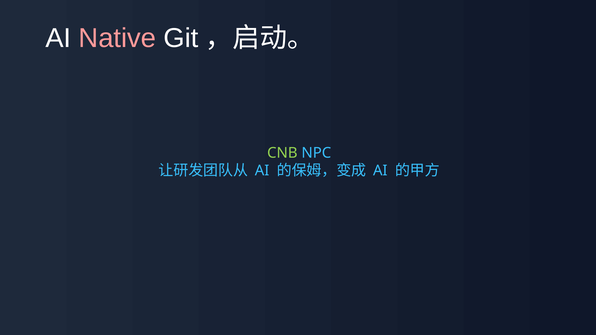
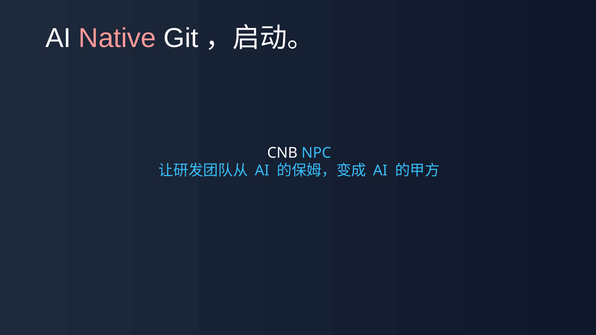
CNB colour: light green -> white (282, 153)
